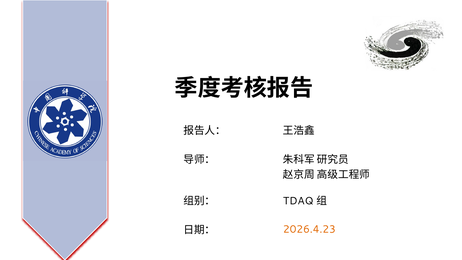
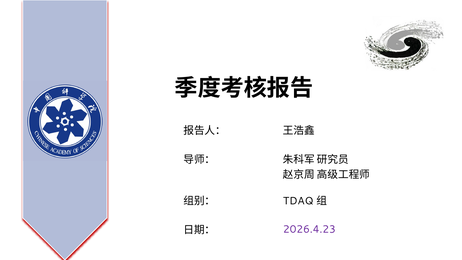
2026.4.23 colour: orange -> purple (309, 229)
